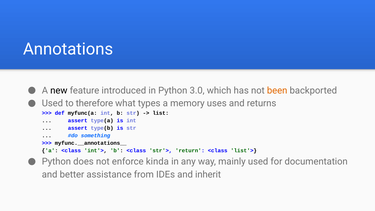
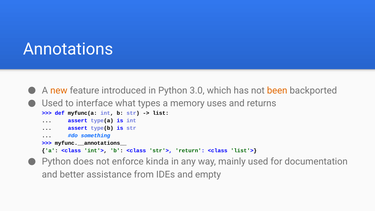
new colour: black -> orange (59, 90)
therefore: therefore -> interface (94, 103)
inherit: inherit -> empty (208, 174)
